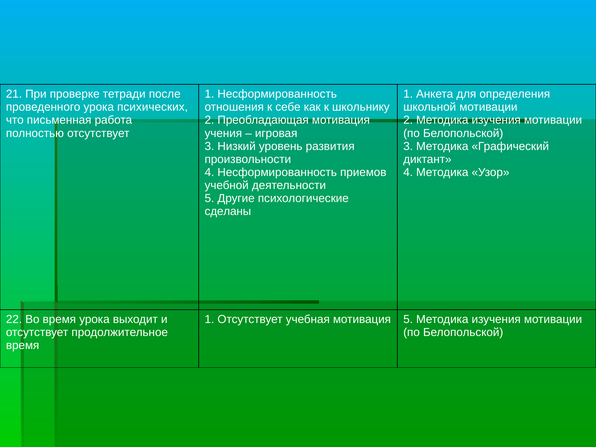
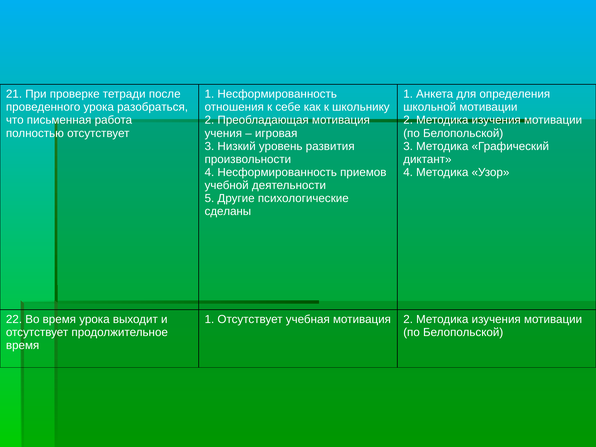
психических: психических -> разобраться (153, 107)
мотивация 5: 5 -> 2 (408, 319)
